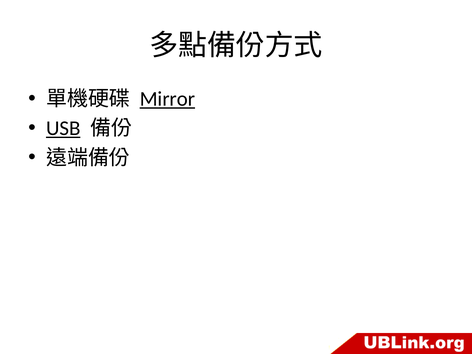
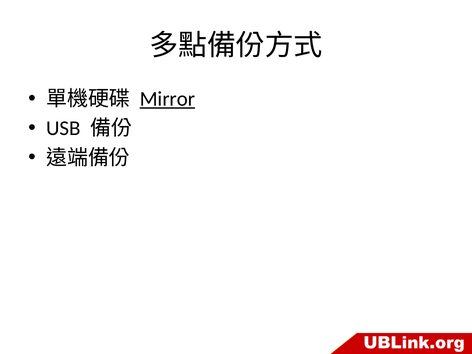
USB underline: present -> none (63, 128)
